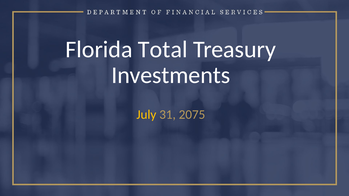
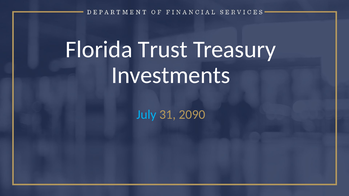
Total: Total -> Trust (163, 50)
July colour: yellow -> light blue (146, 115)
2075: 2075 -> 2090 (192, 115)
